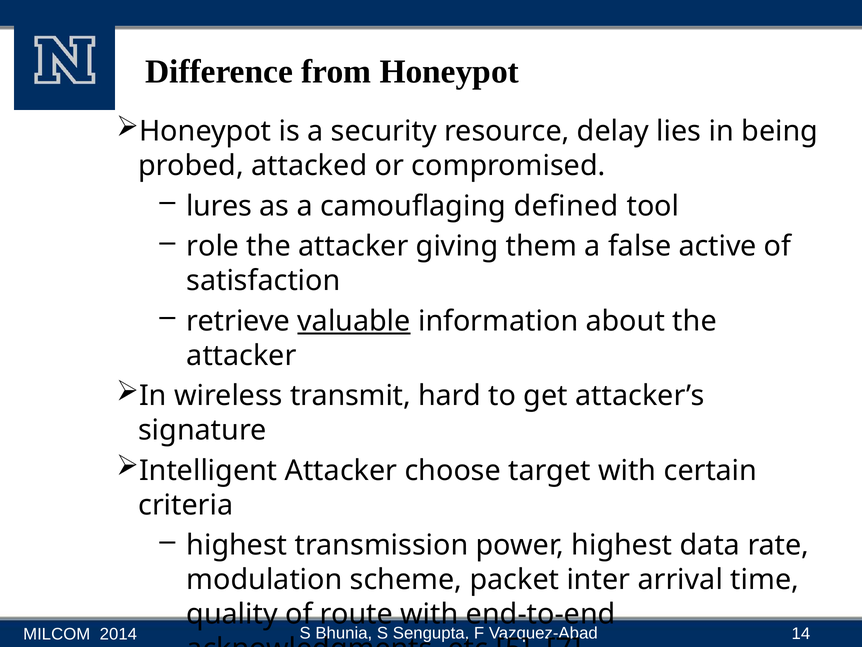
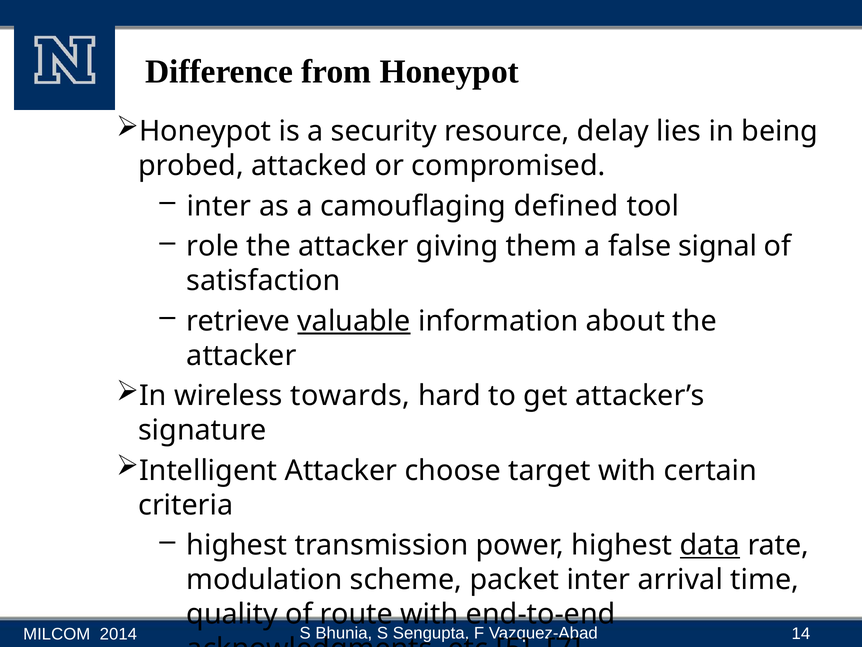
lures: lures -> inter (219, 206)
active: active -> signal (718, 246)
transmit: transmit -> towards (350, 396)
data underline: none -> present (710, 545)
